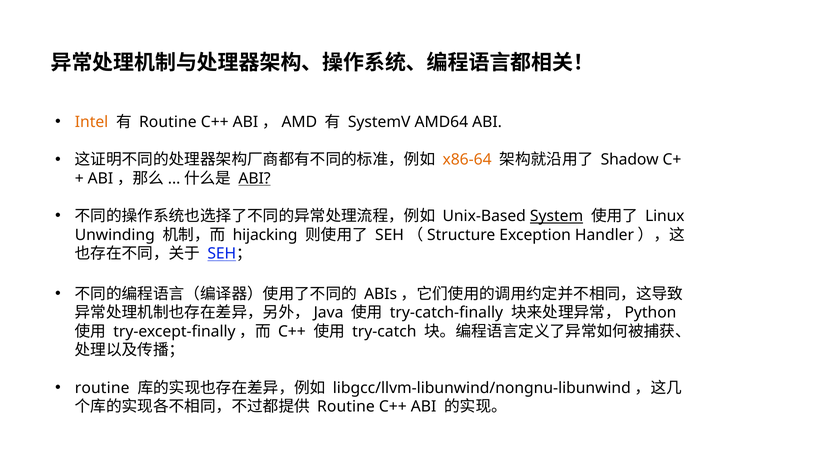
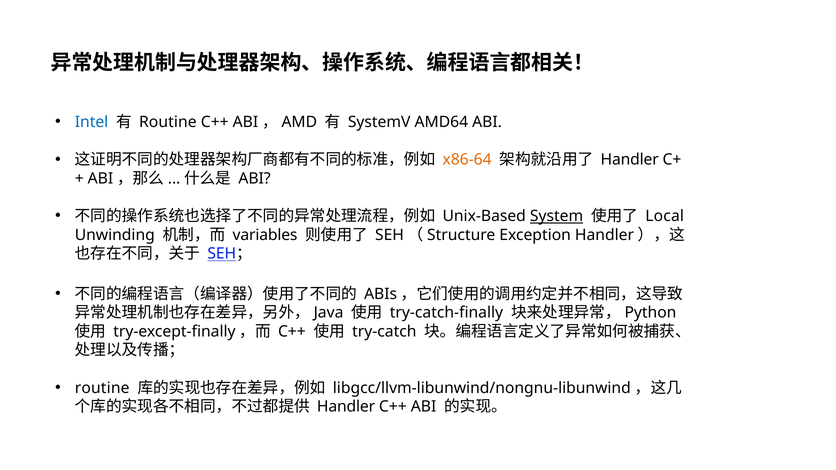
Intel colour: orange -> blue (92, 122)
Shadow: Shadow -> Handler (630, 160)
ABI underline: present -> none (255, 179)
Linux: Linux -> Local (665, 216)
hijacking: hijacking -> variables (265, 235)
Routine: Routine -> Handler (346, 407)
